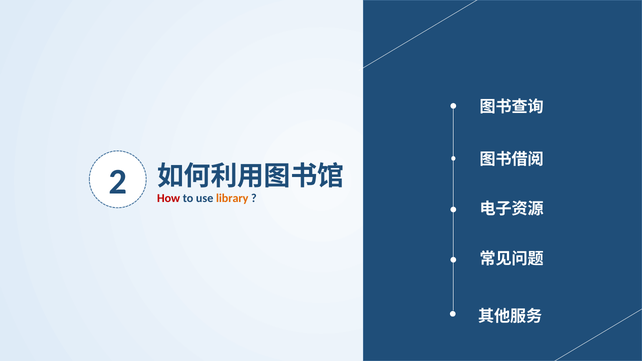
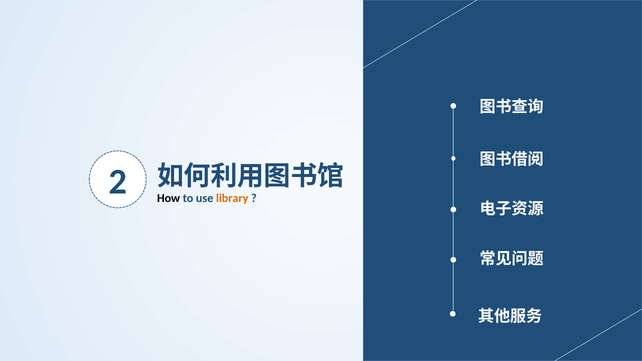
How colour: red -> black (169, 199)
